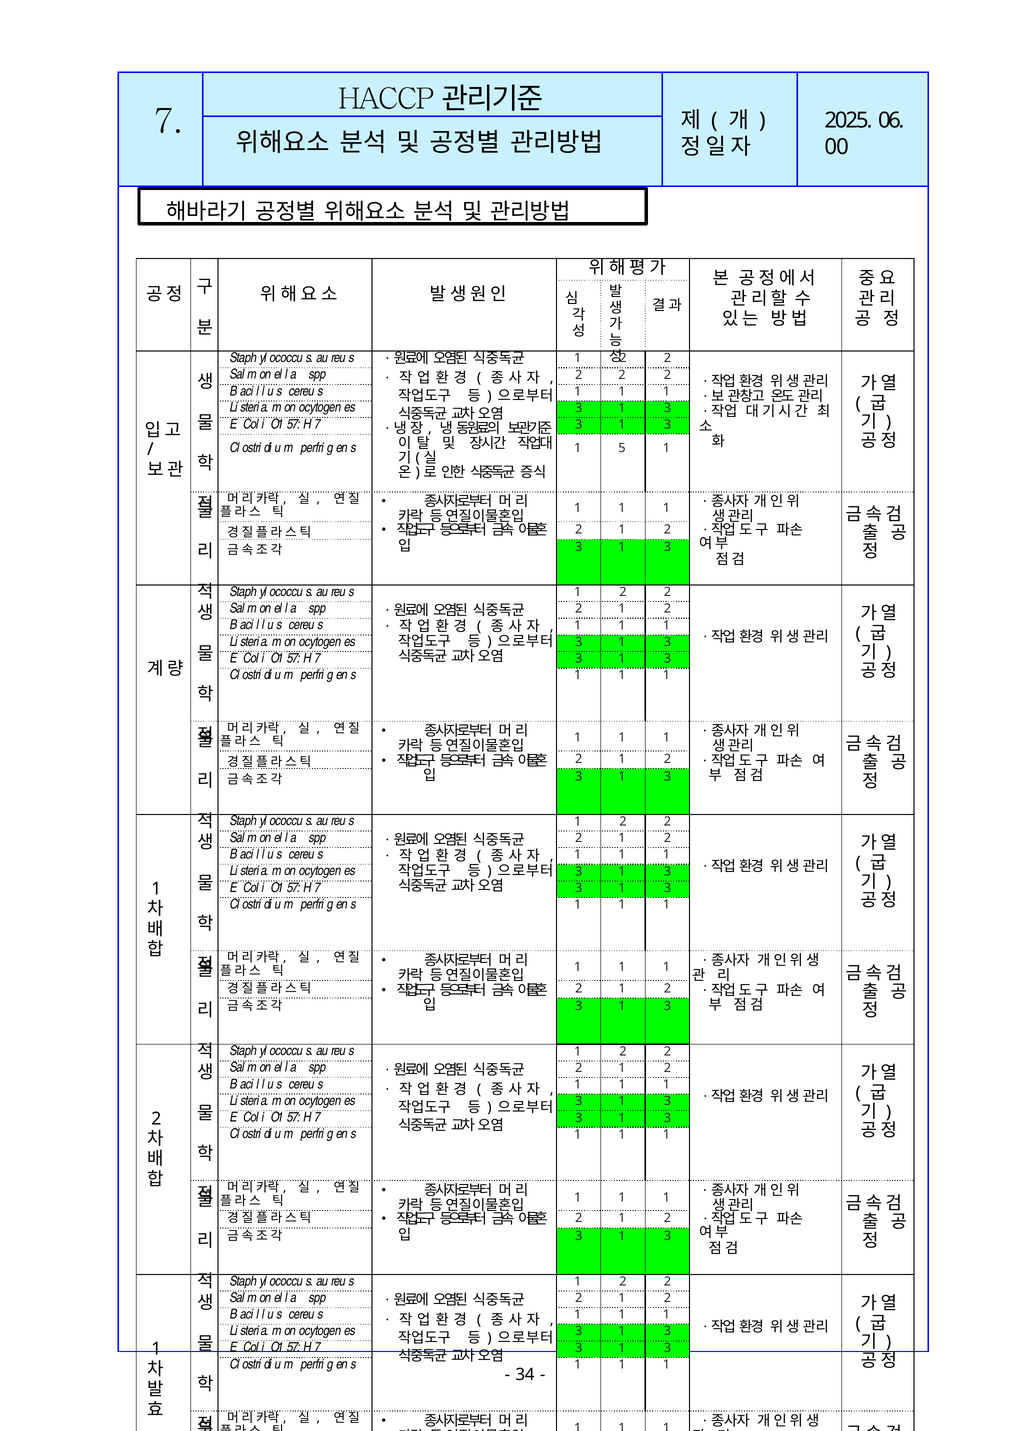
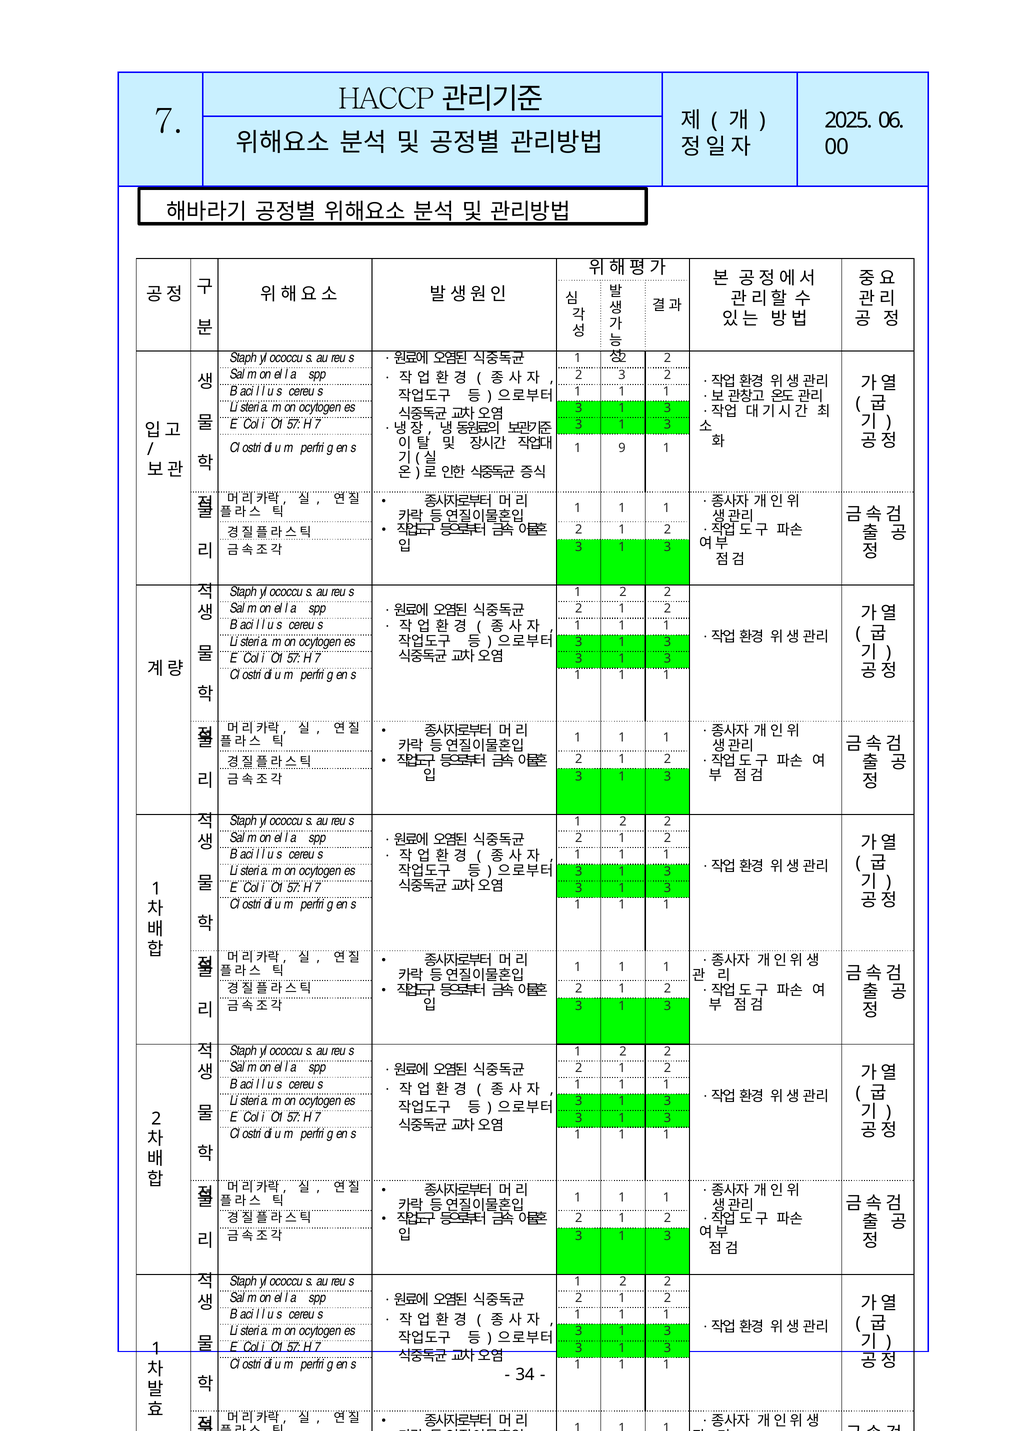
spp 2 2: 2 -> 3 (622, 375)
5: 5 -> 9 (622, 448)
